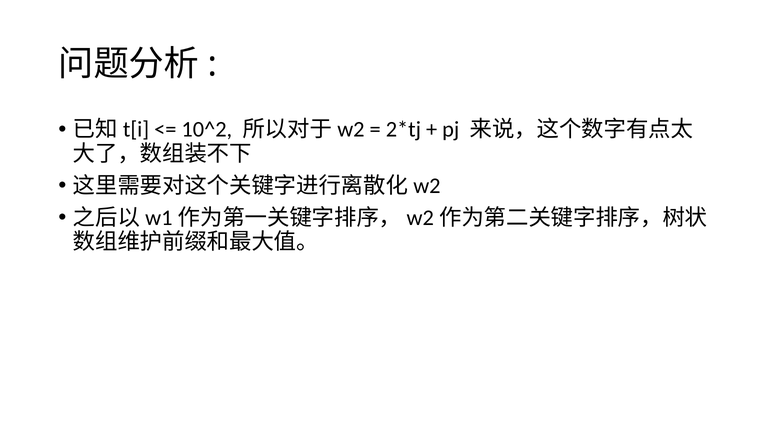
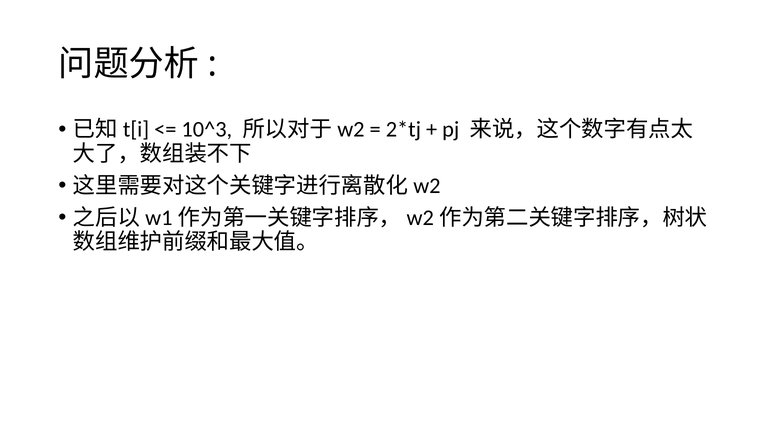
10^2: 10^2 -> 10^3 (207, 130)
